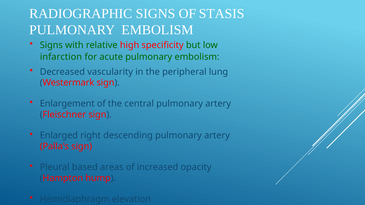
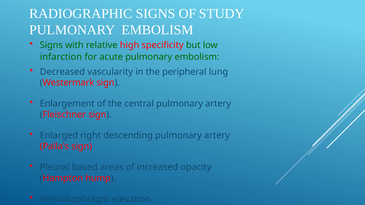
STASIS: STASIS -> STUDY (222, 14)
